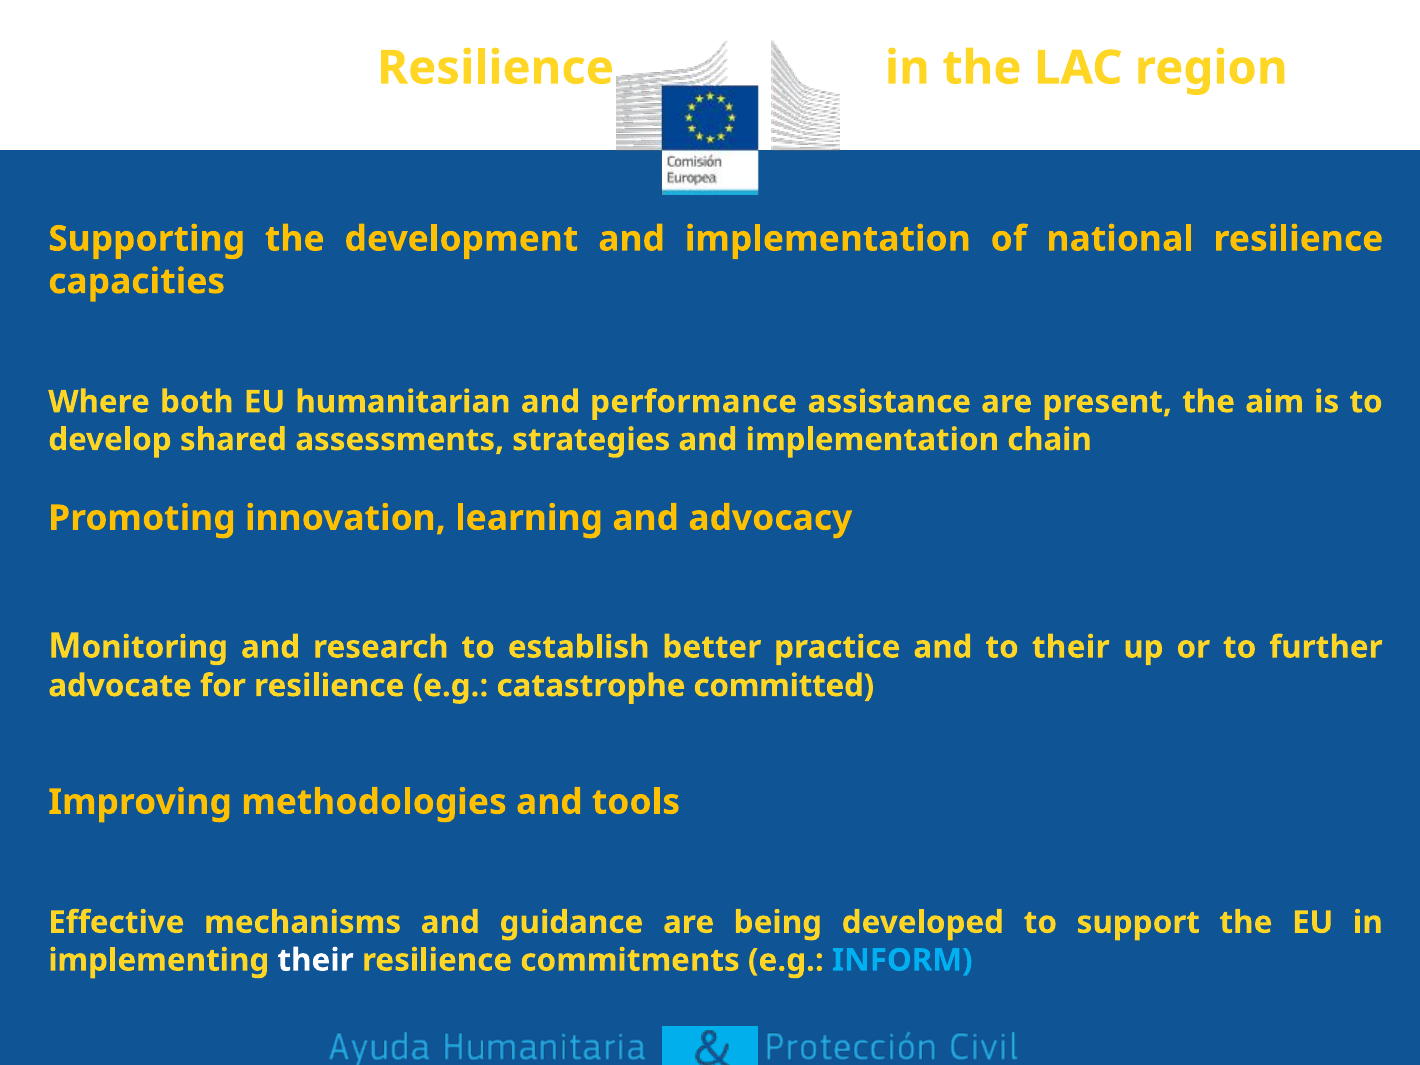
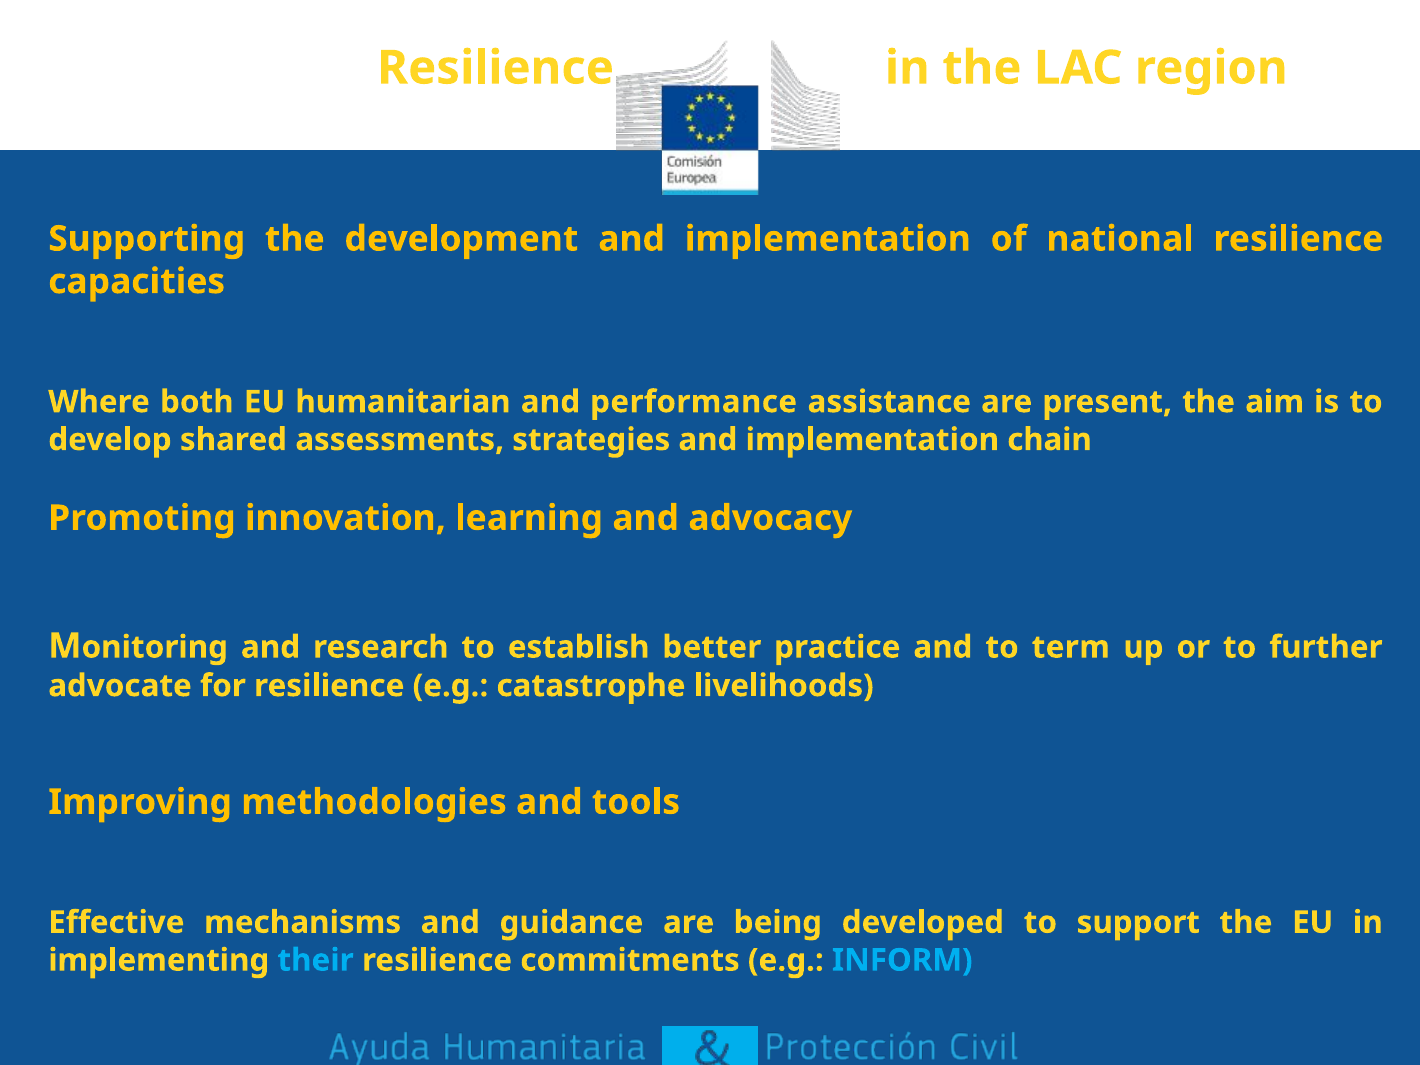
to their: their -> term (1071, 647)
committed: committed -> livelihoods (784, 686)
their colour: white -> light blue (316, 960)
